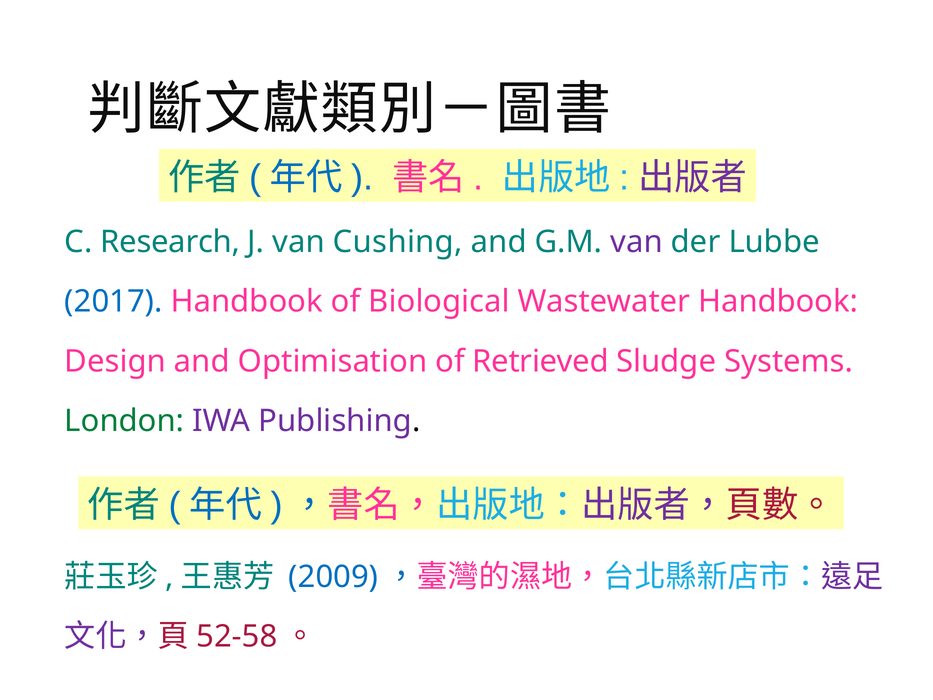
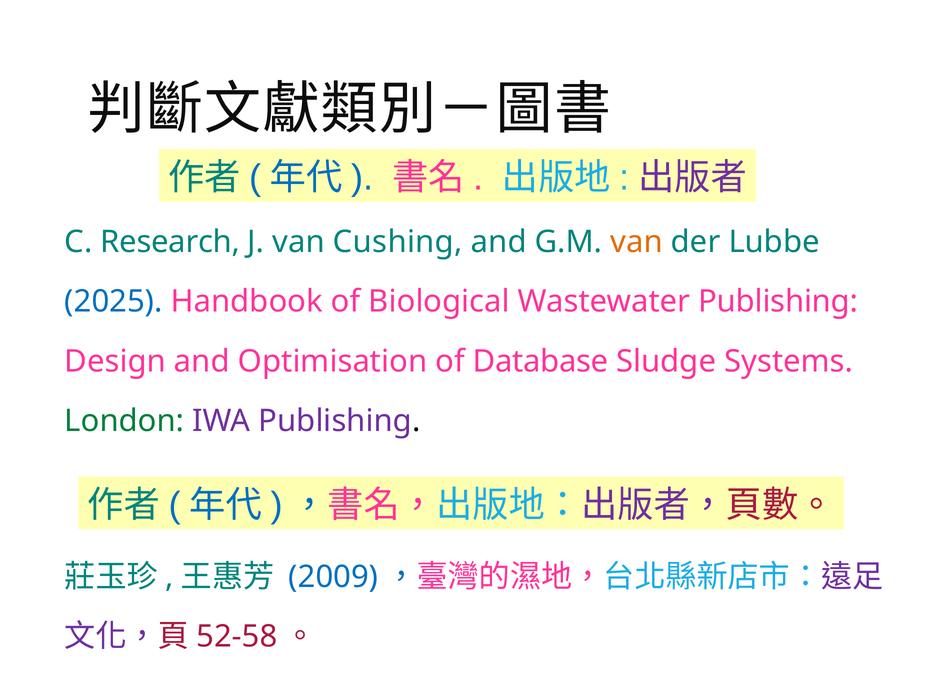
van colour: purple -> orange (637, 242)
2017: 2017 -> 2025 (113, 302)
Wastewater Handbook: Handbook -> Publishing (778, 302)
Retrieved: Retrieved -> Database (541, 361)
